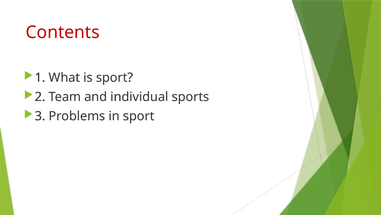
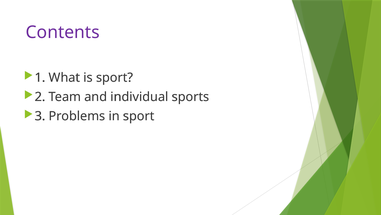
Contents colour: red -> purple (63, 32)
